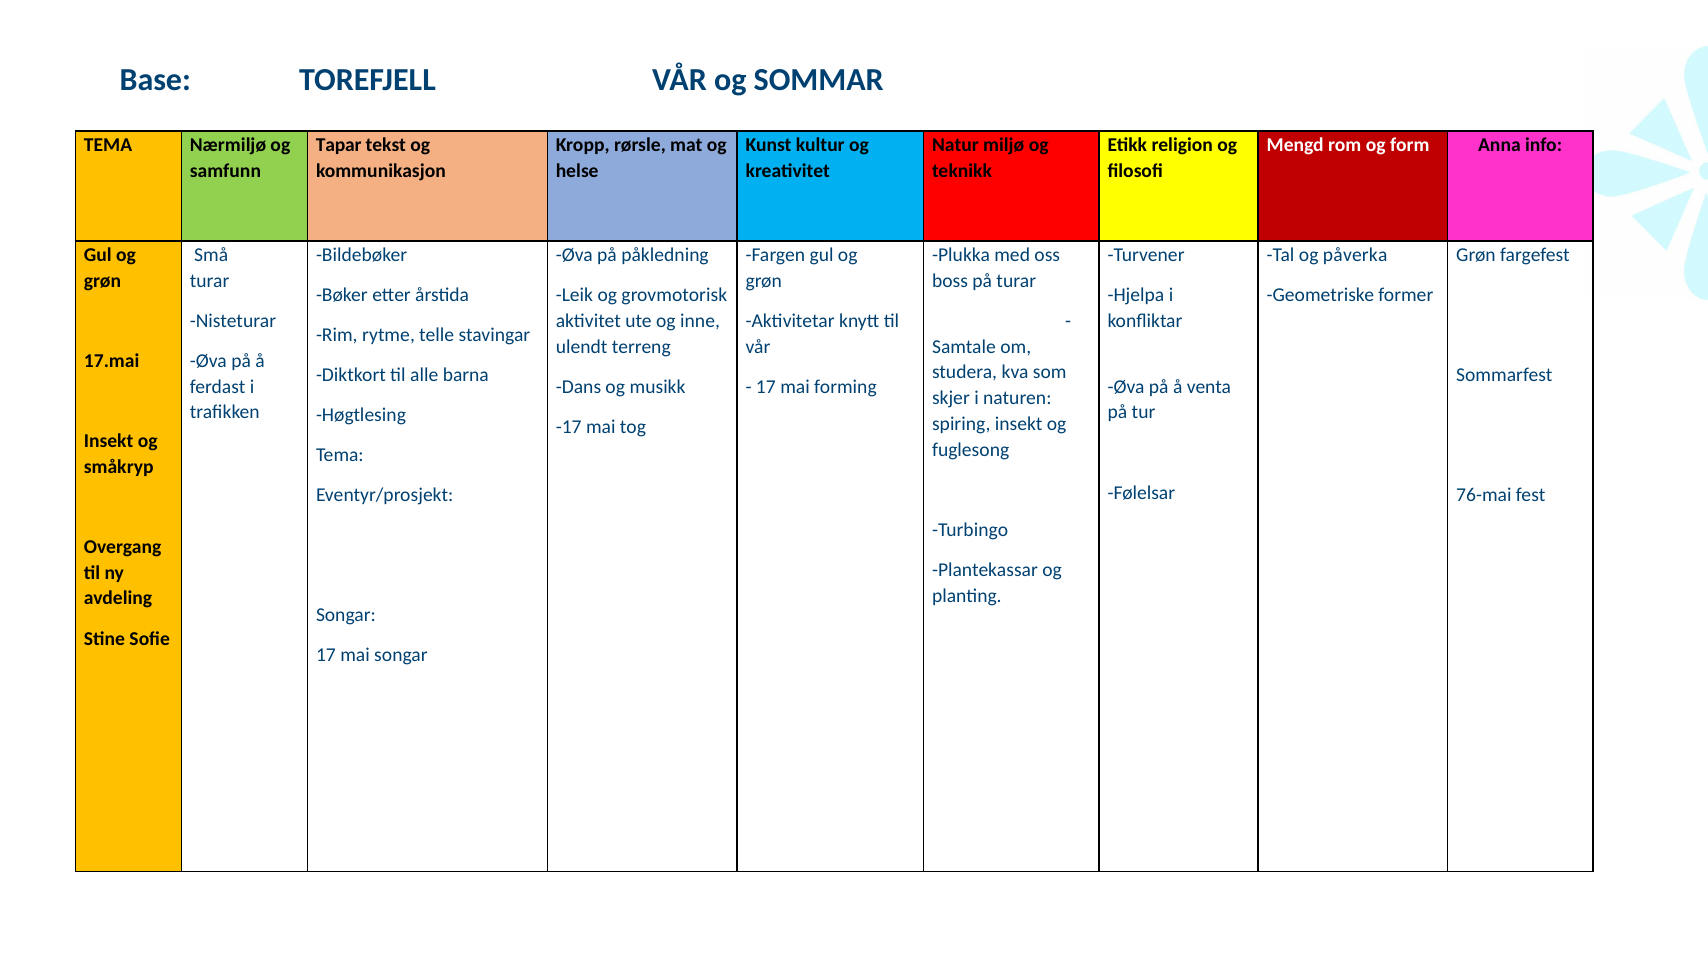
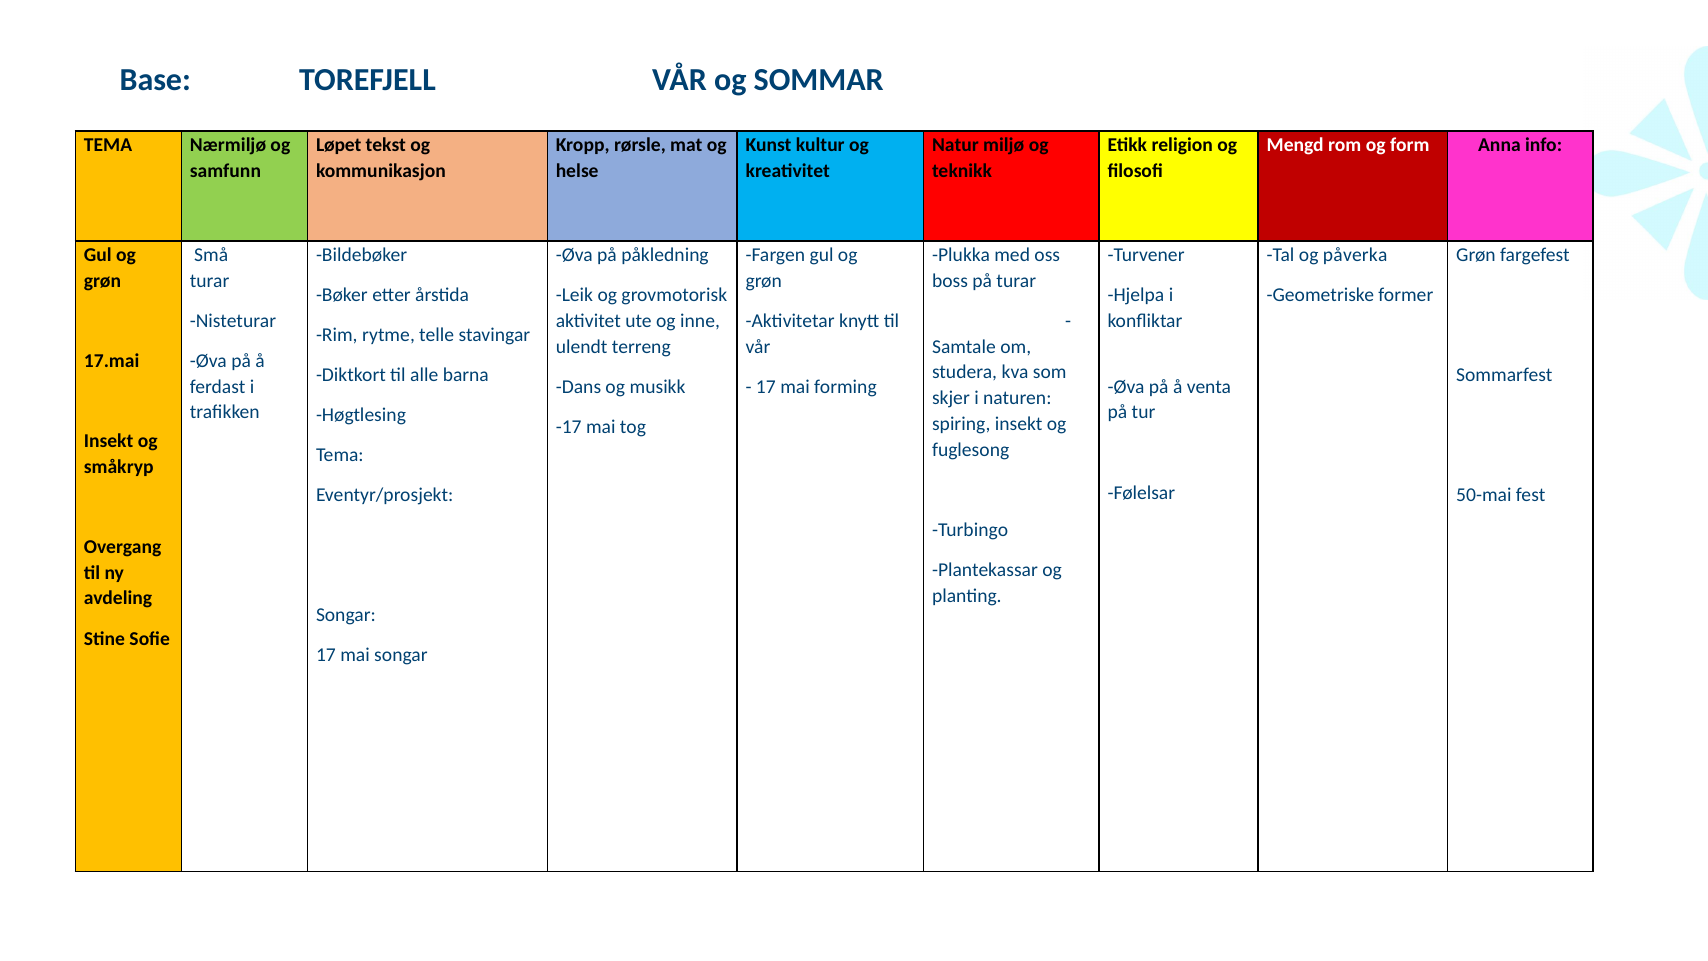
Tapar: Tapar -> Løpet (339, 145)
76-mai: 76-mai -> 50-mai (1484, 495)
